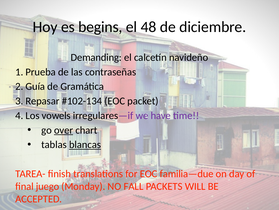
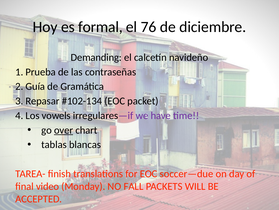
begins: begins -> formal (100, 27)
48: 48 -> 76 (148, 27)
blancas underline: present -> none (85, 144)
familia—due: familia—due -> soccer—due (187, 173)
juego: juego -> video (48, 186)
